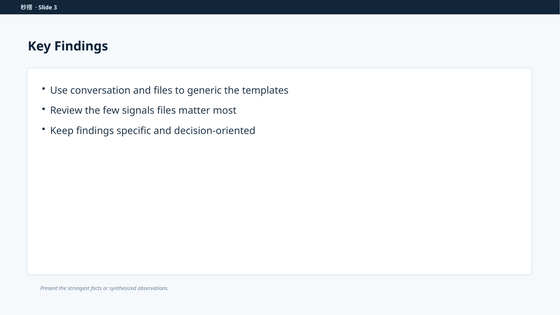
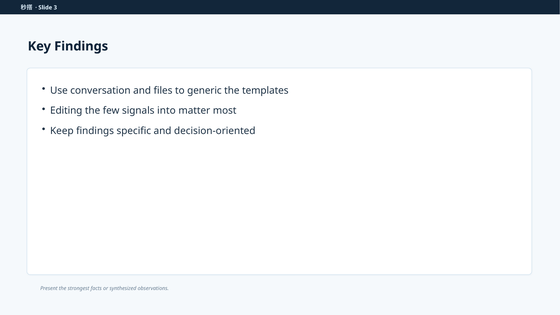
Review: Review -> Editing (66, 111)
signals files: files -> into (166, 111)
